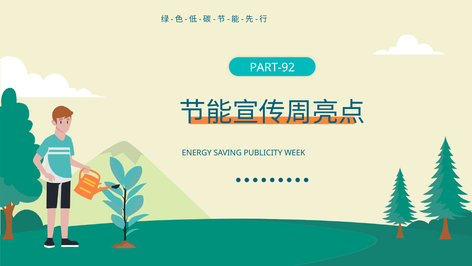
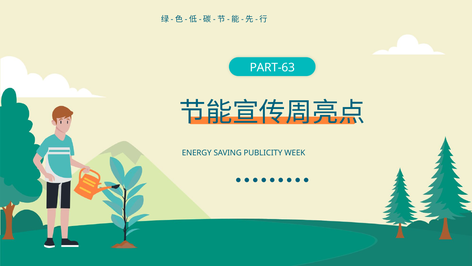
PART-92: PART-92 -> PART-63 (272, 67)
